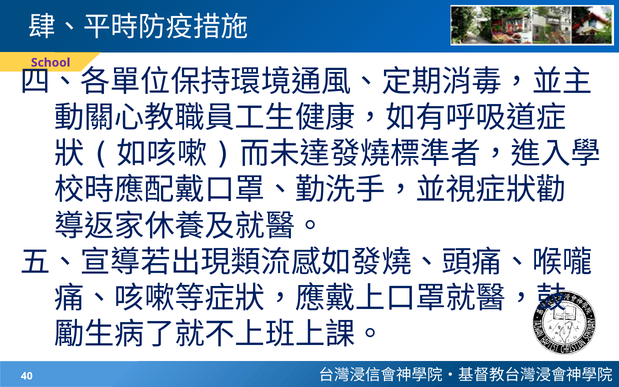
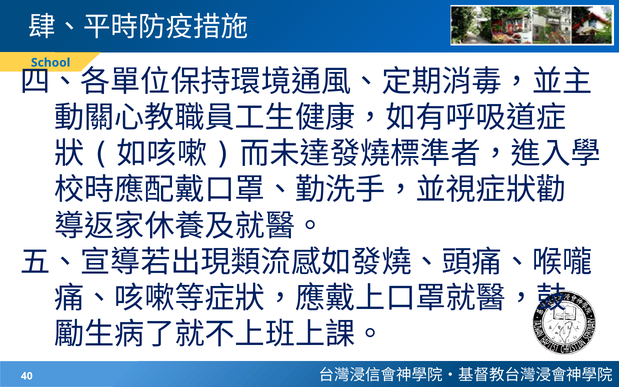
School colour: purple -> blue (51, 63)
